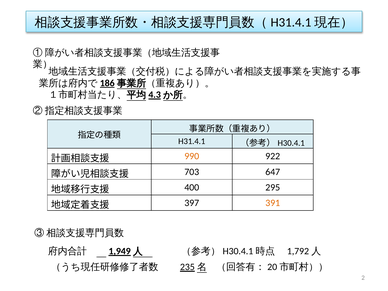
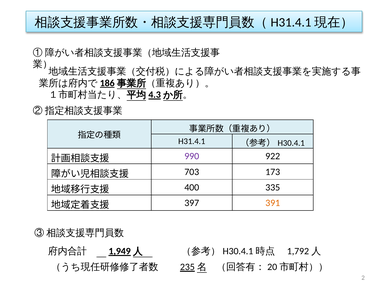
990 colour: orange -> purple (192, 156)
647: 647 -> 173 (273, 172)
295: 295 -> 335 (273, 187)
